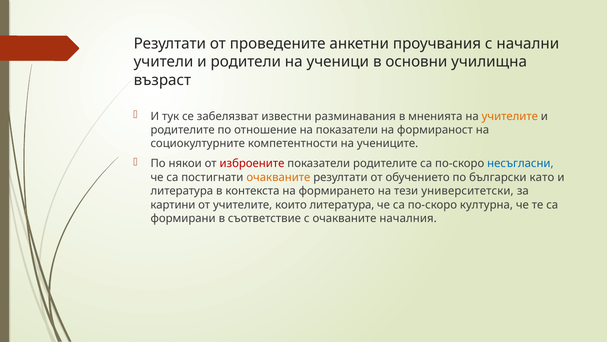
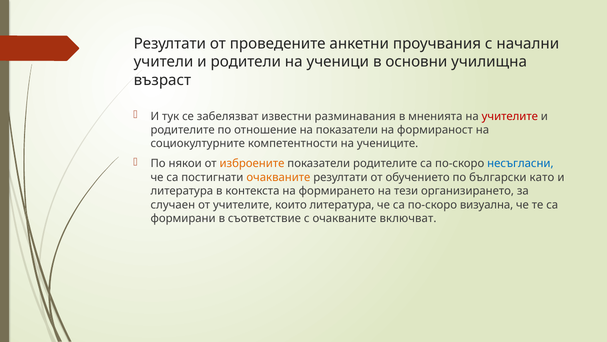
учителите colour: orange -> red (510, 116)
изброените colour: red -> orange (252, 163)
университетски: университетски -> организирането (468, 191)
картини: картини -> случаен (173, 204)
културна: културна -> визуална (487, 204)
началния: началния -> включват (408, 218)
